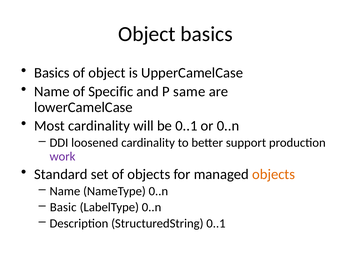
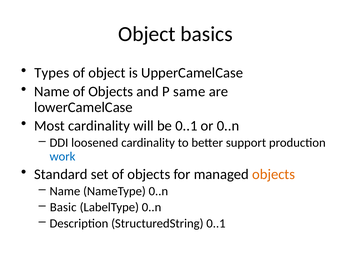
Basics: Basics -> Types (52, 73)
Name of Specific: Specific -> Objects (111, 92)
work colour: purple -> blue (62, 157)
